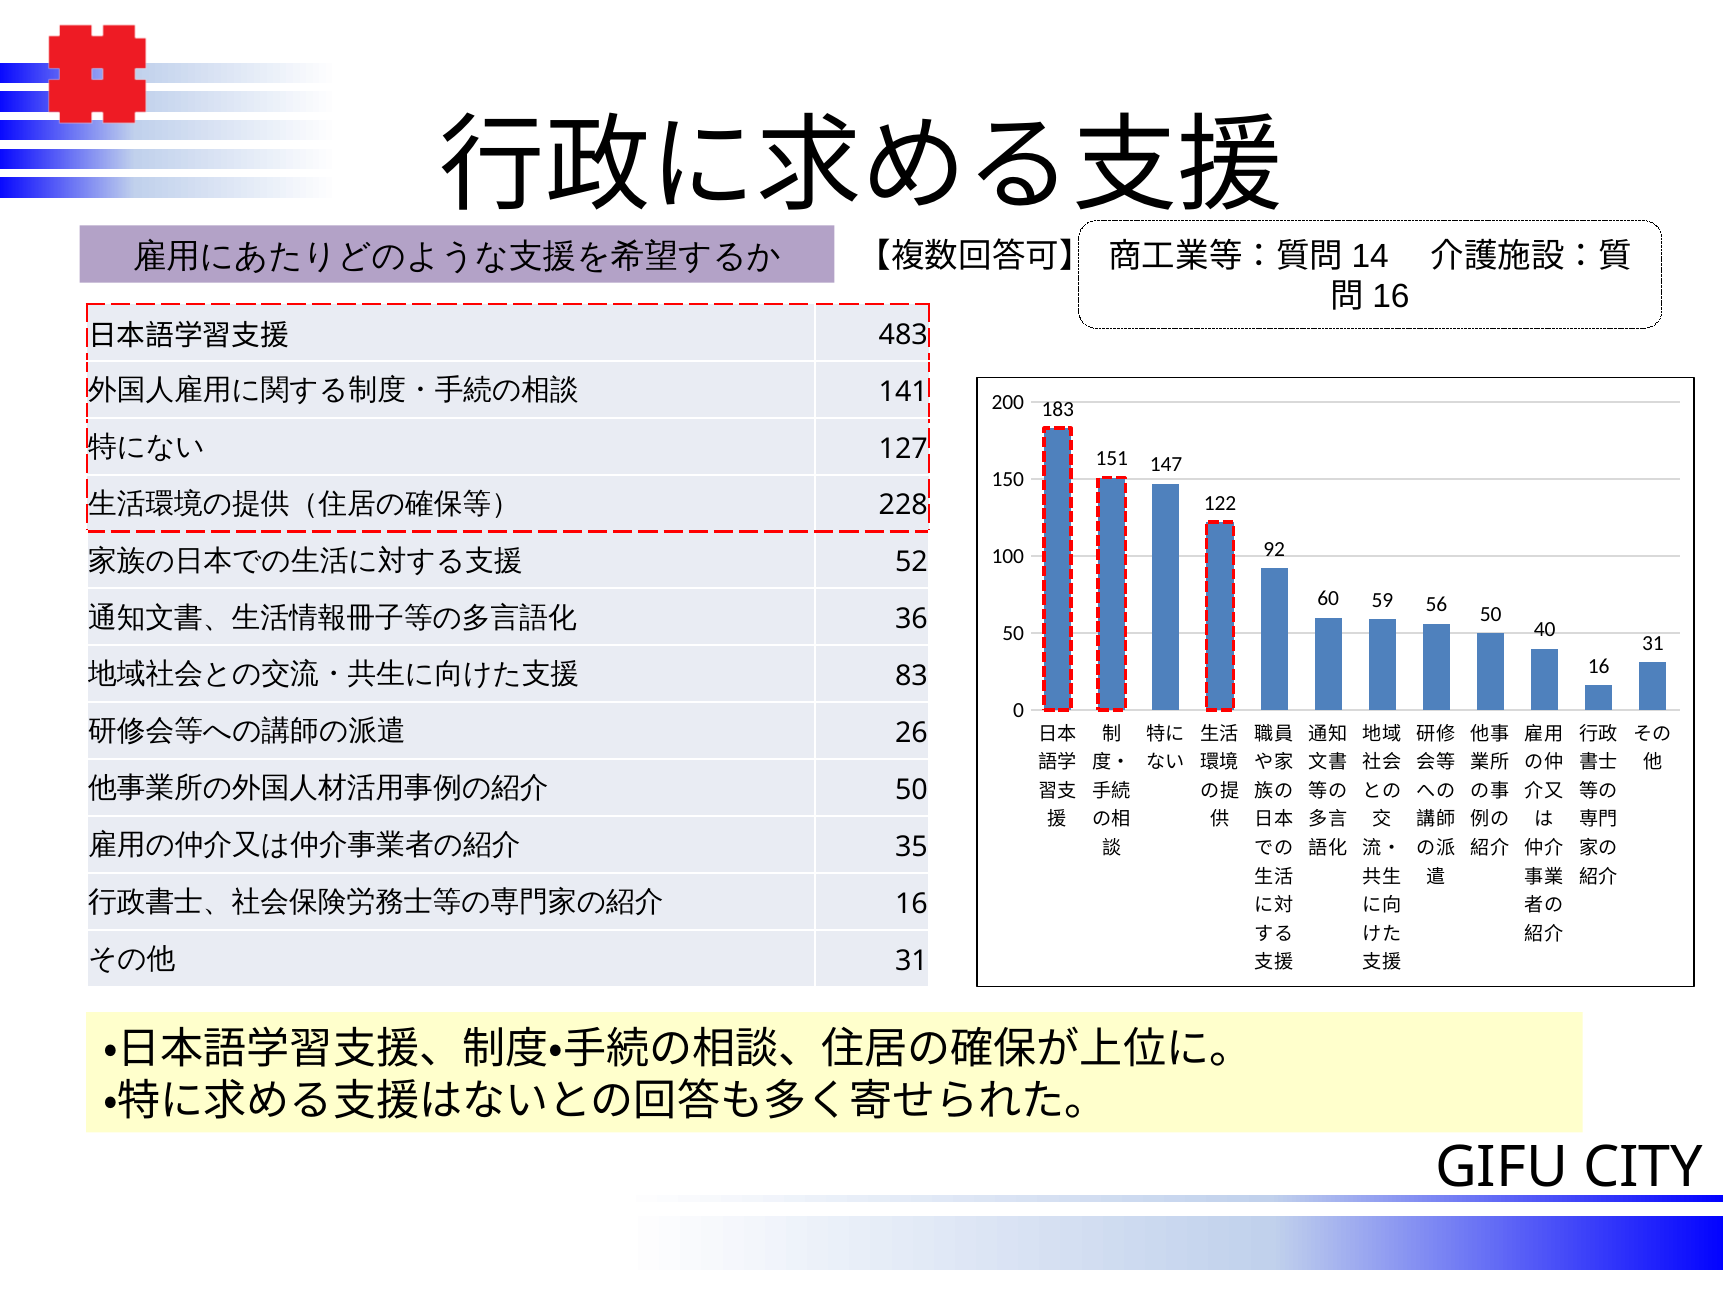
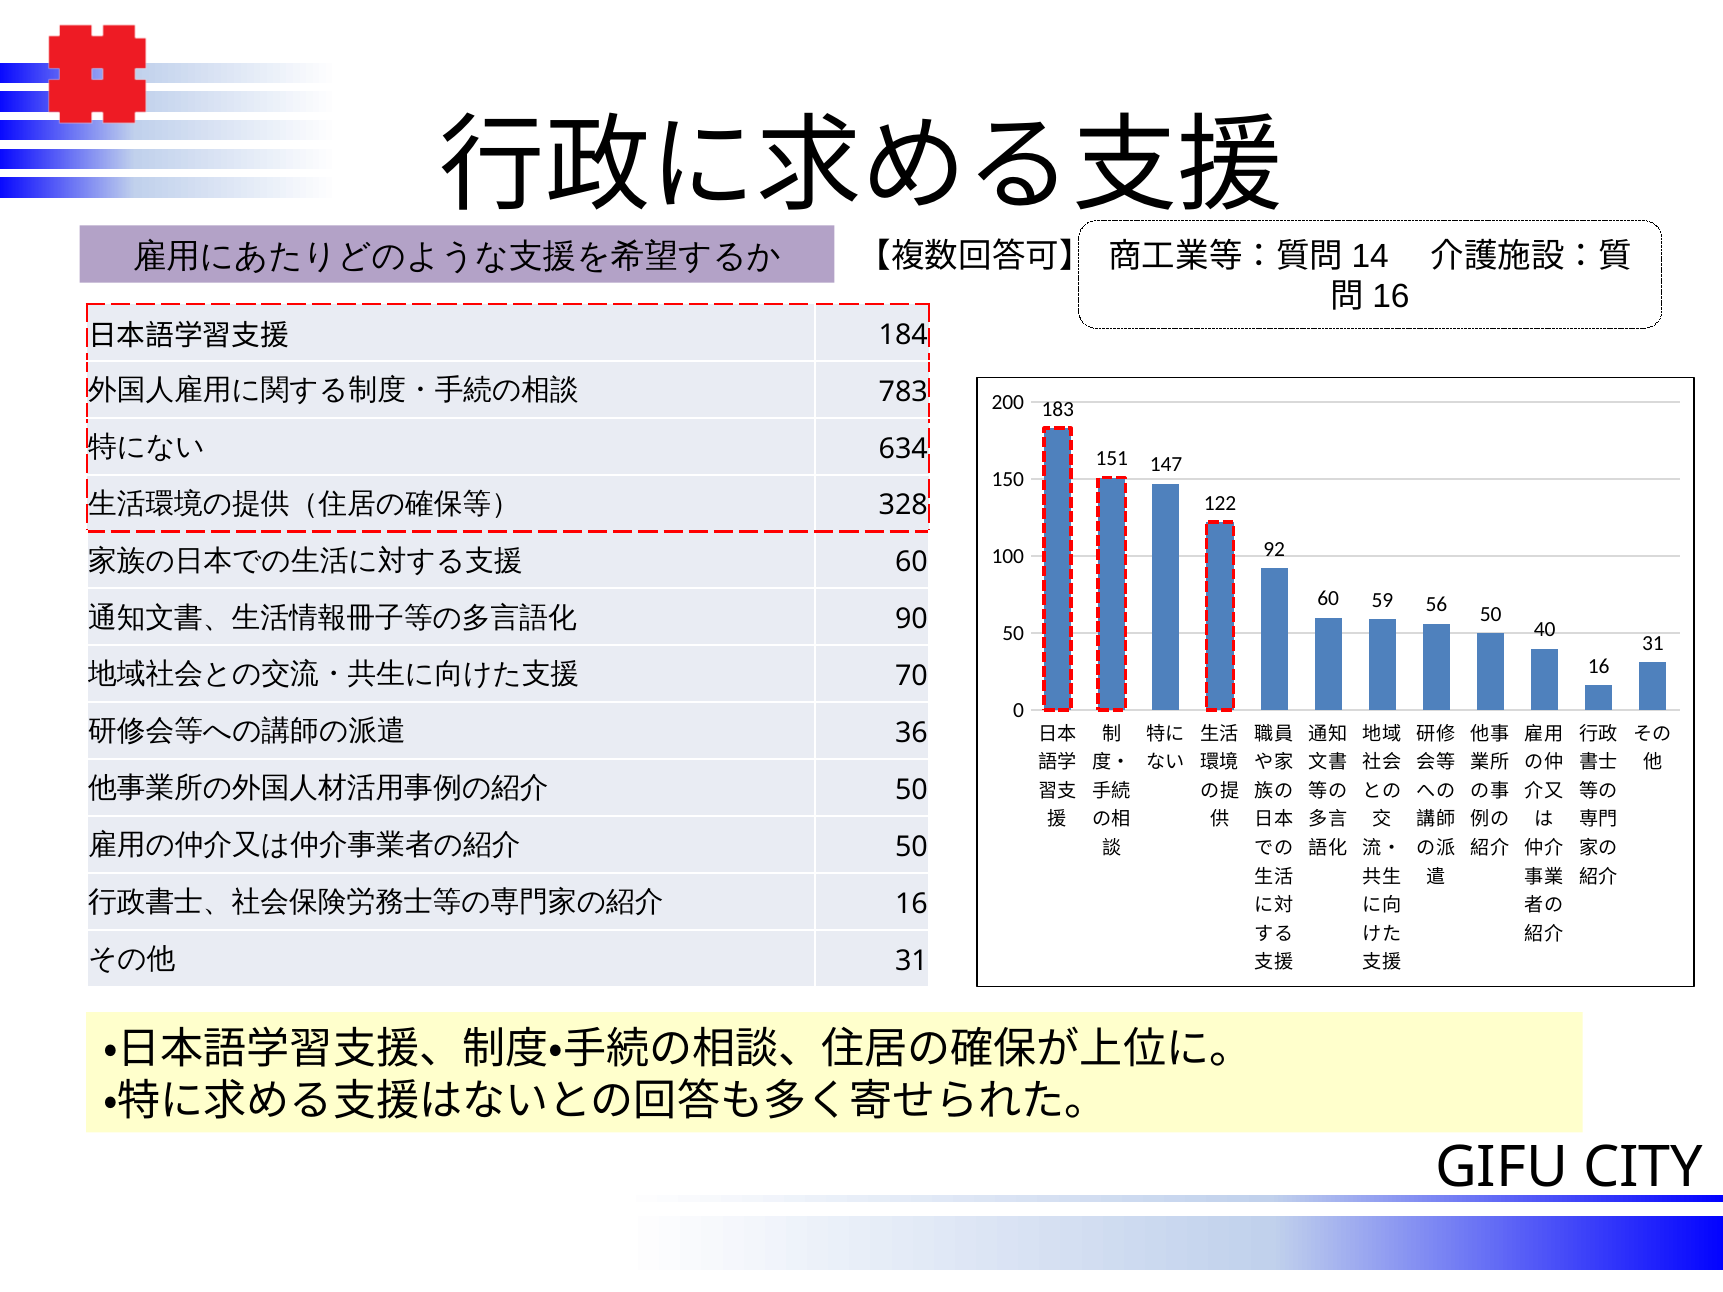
483: 483 -> 184 (903, 335)
141: 141 -> 783 (903, 392)
127: 127 -> 634 (903, 449)
228: 228 -> 328 (903, 506)
52: 52 -> 60 (911, 563)
36: 36 -> 90 (911, 619)
83: 83 -> 70 (911, 676)
26: 26 -> 36 (911, 733)
35: 35 -> 50 (911, 847)
